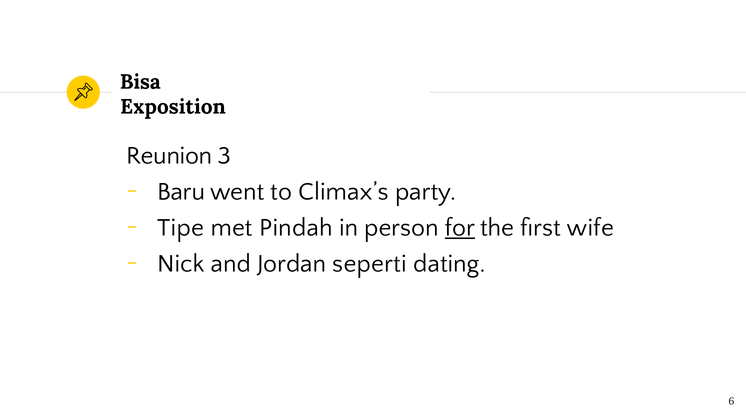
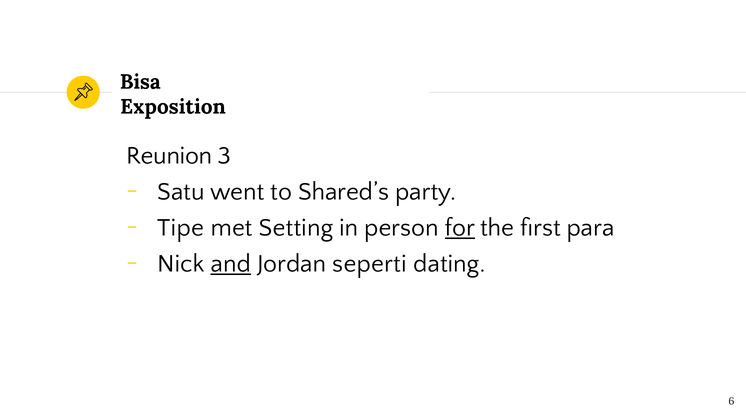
Baru: Baru -> Satu (181, 192)
Climax’s: Climax’s -> Shared’s (344, 192)
Pindah: Pindah -> Setting (296, 228)
wife: wife -> para (591, 228)
and underline: none -> present (231, 264)
